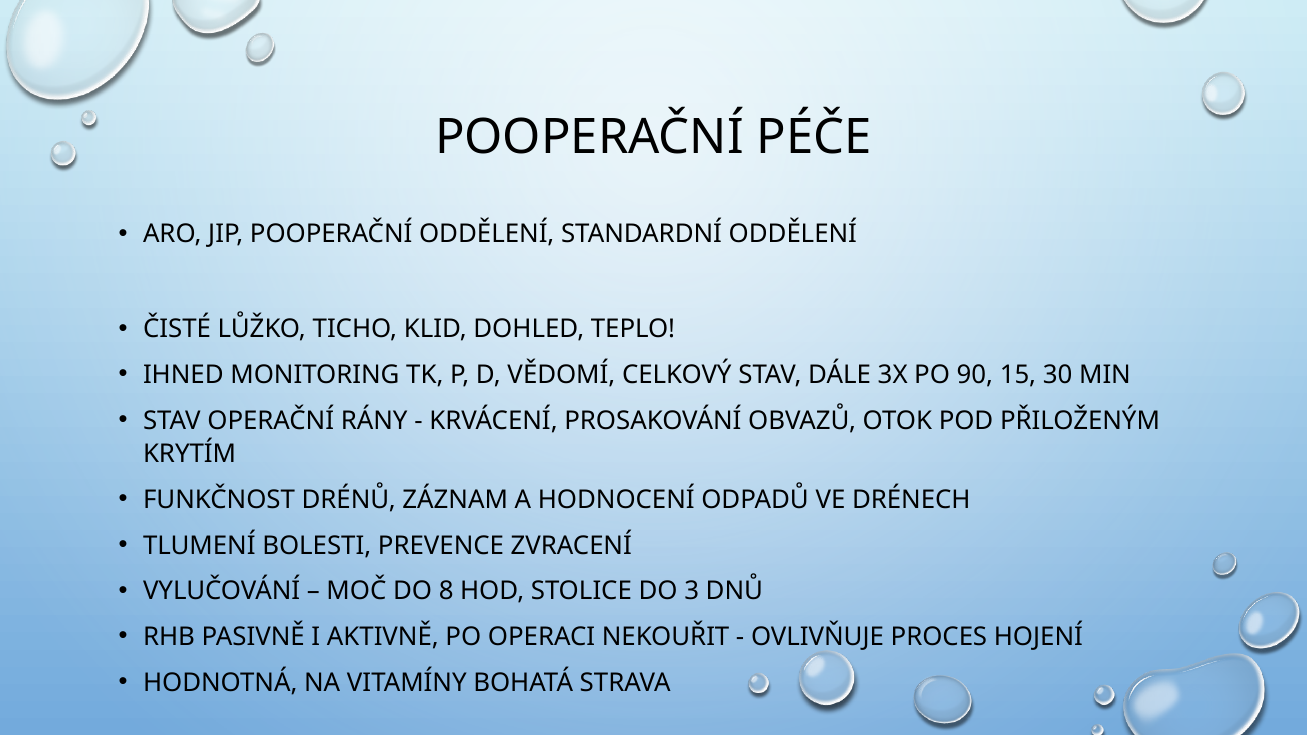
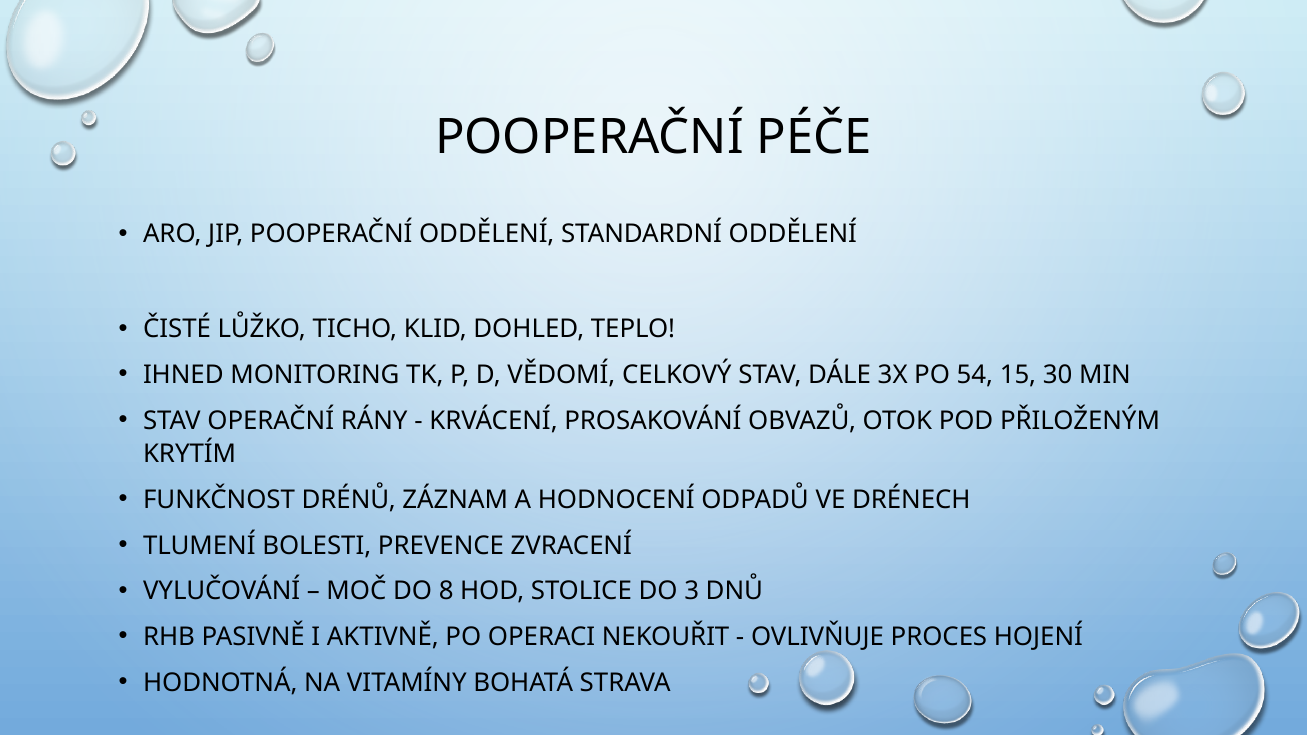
90: 90 -> 54 (975, 375)
